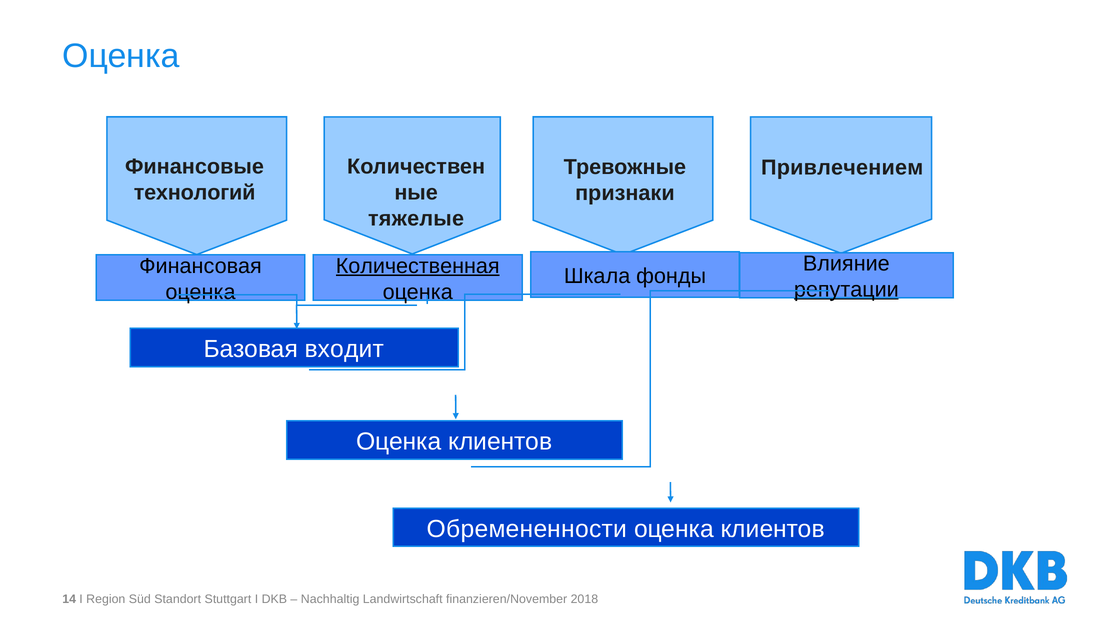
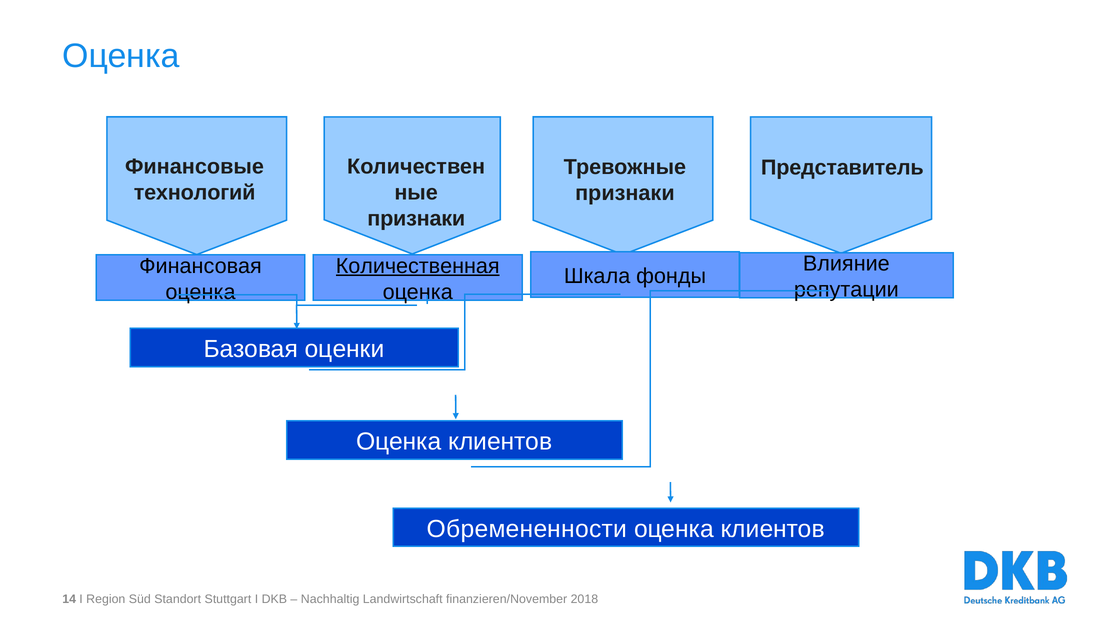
Привлечением: Привлечением -> Представитель (842, 167)
тяжелые: тяжелые -> признаки (416, 219)
репутации underline: present -> none (846, 290)
входит: входит -> оценки (345, 349)
